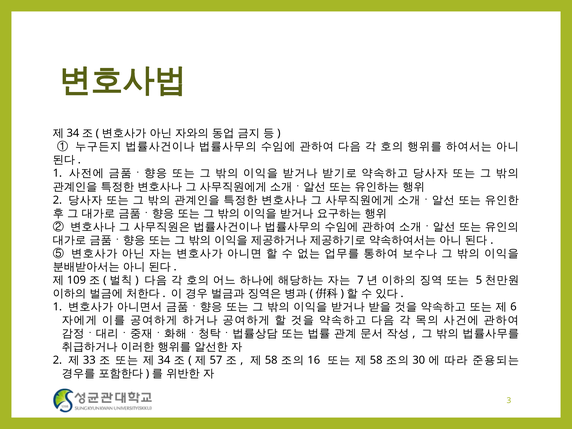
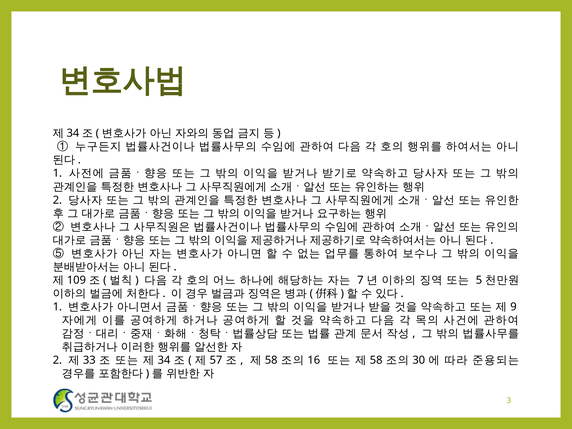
6: 6 -> 9 (513, 307)
